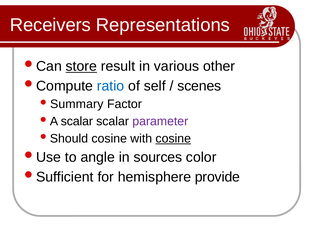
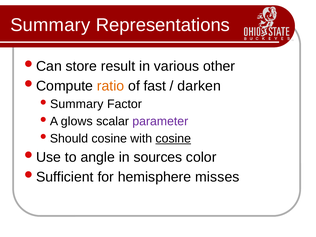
Receivers: Receivers -> Summary (50, 25)
store underline: present -> none (81, 66)
ratio colour: blue -> orange (111, 86)
self: self -> fast (155, 86)
scenes: scenes -> darken (199, 86)
A scalar: scalar -> glows (77, 121)
provide: provide -> misses (217, 177)
